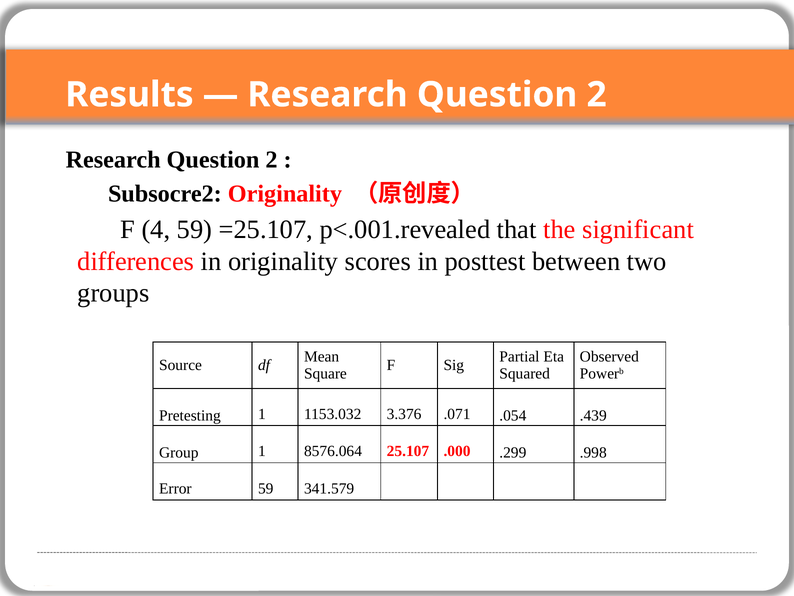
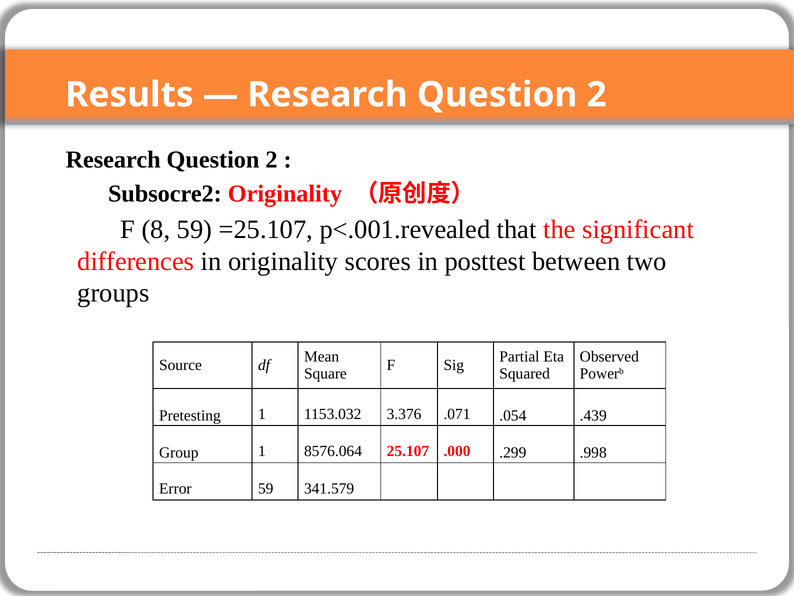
4: 4 -> 8 (156, 229)
